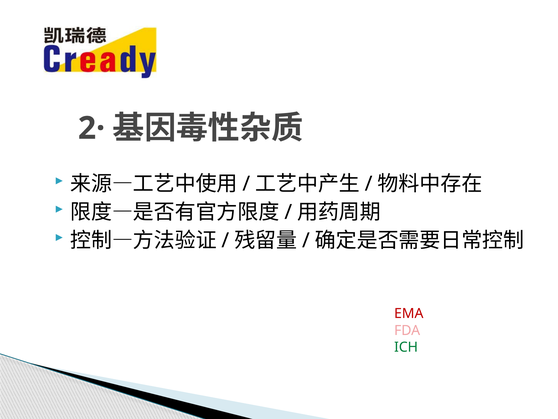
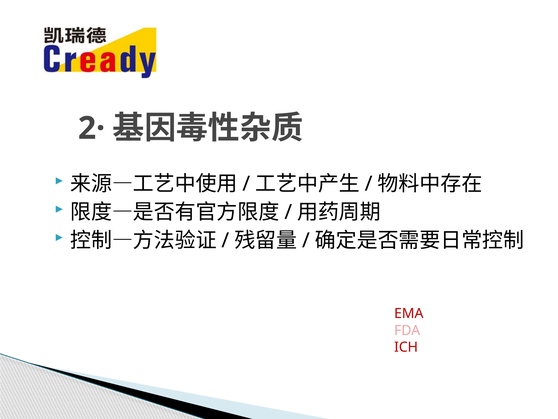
ICH colour: green -> red (406, 347)
